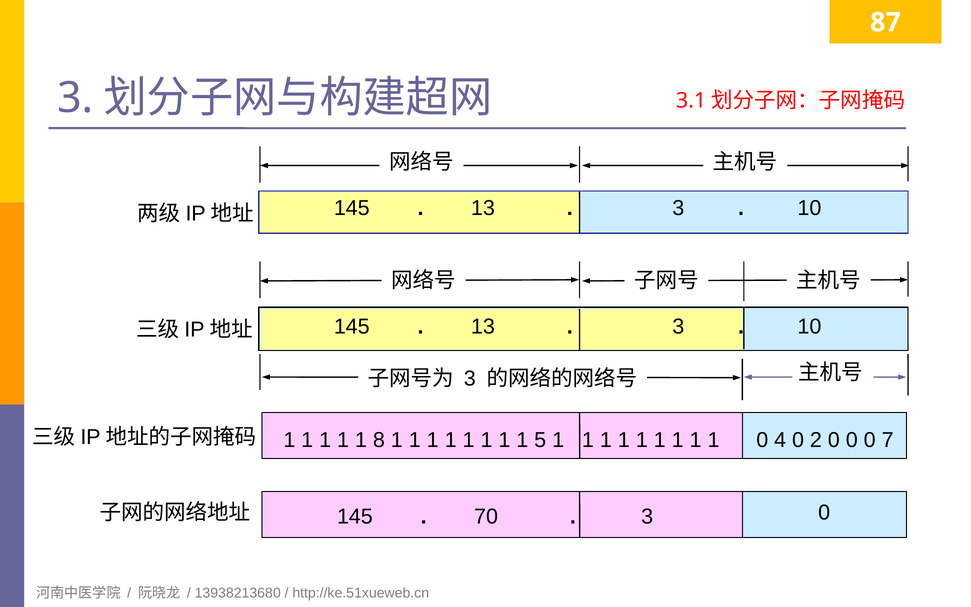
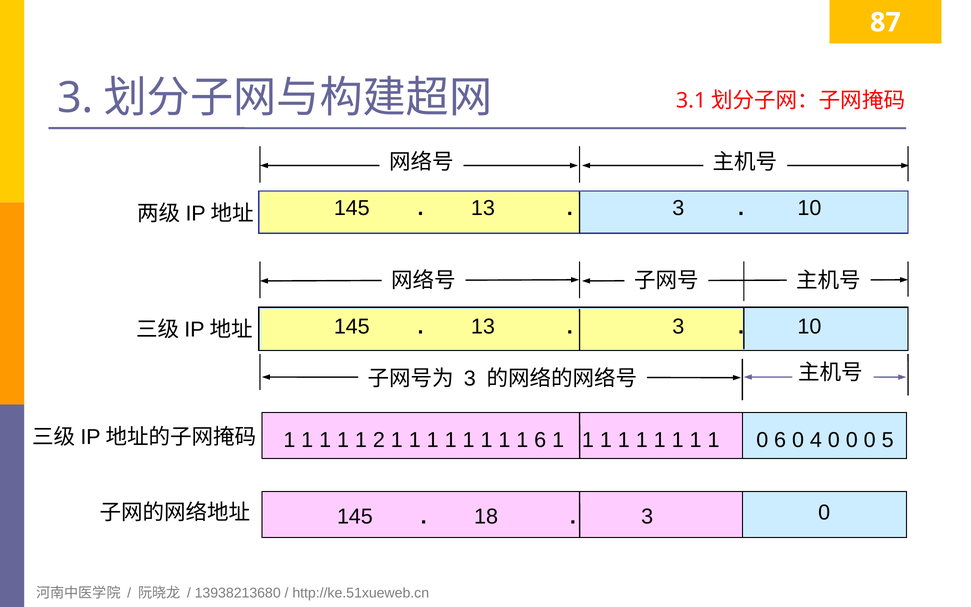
8: 8 -> 2 (379, 440)
1 5: 5 -> 6 (540, 440)
0 4: 4 -> 6 (780, 440)
2: 2 -> 4 (816, 440)
7: 7 -> 5 (888, 440)
70: 70 -> 18 (486, 516)
